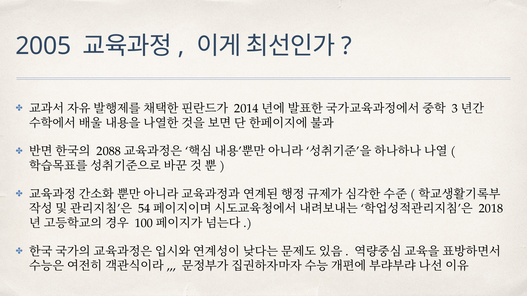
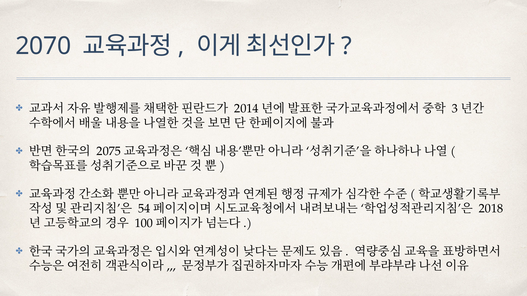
2005: 2005 -> 2070 (43, 46)
2088: 2088 -> 2075 (109, 152)
